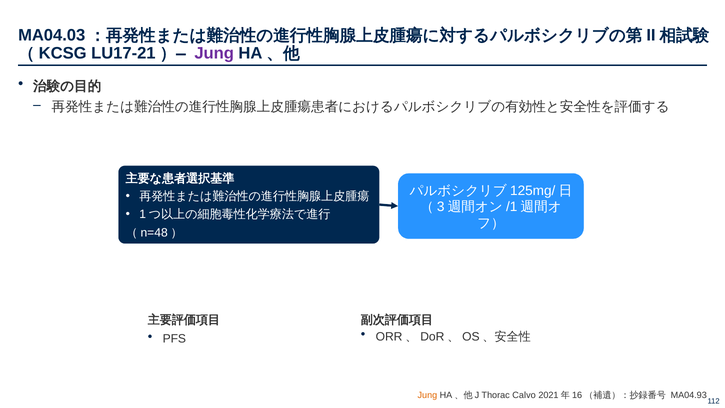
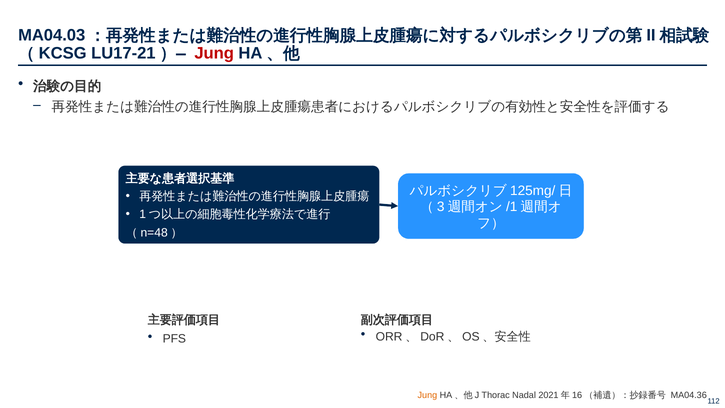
Jung colour: purple -> red (214, 53)
Calvo: Calvo -> Nadal (524, 395)
MA04.93: MA04.93 -> MA04.36 (689, 395)
